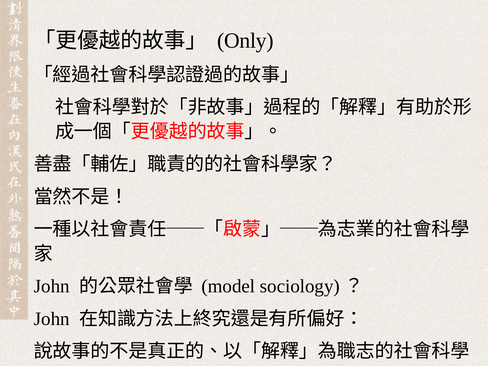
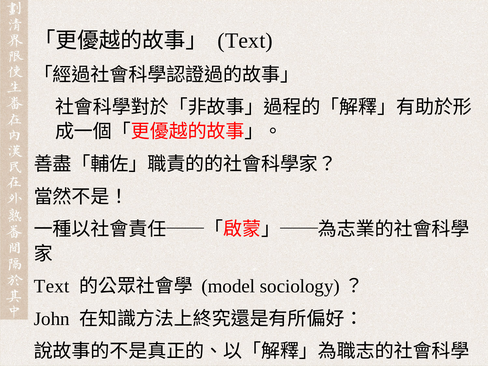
Only: Only -> Text (245, 41)
John: John -> Text (52, 286)
